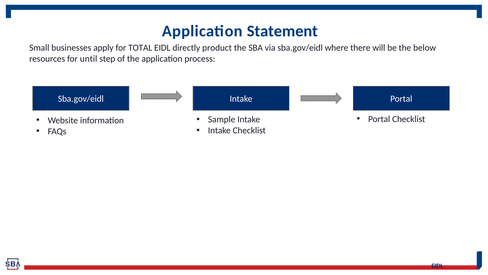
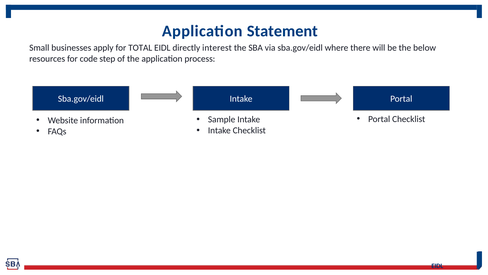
product: product -> interest (217, 48)
until: until -> code (89, 59)
